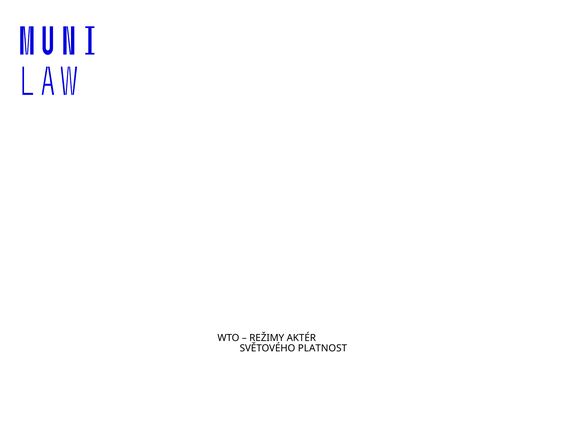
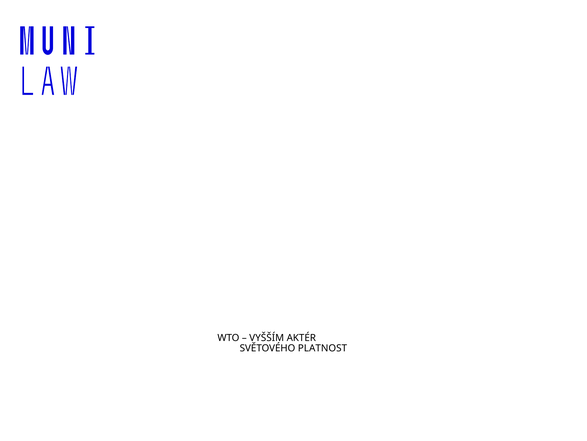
REŽIMY: REŽIMY -> VYŠŠÍM (267, 337)
